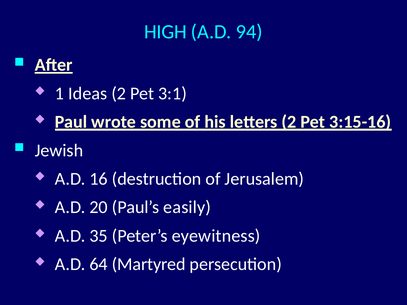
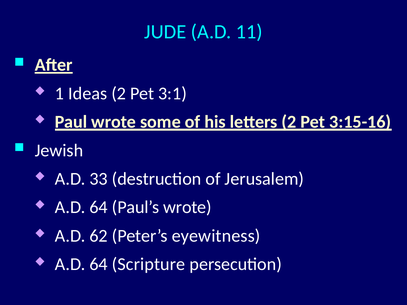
HIGH: HIGH -> JUDE (165, 32)
94: 94 -> 11 (249, 32)
16: 16 -> 33 (99, 179)
20: 20 -> 64 (99, 207)
Paul’s easily: easily -> wrote (187, 207)
35: 35 -> 62 (99, 236)
Martyred: Martyred -> Scripture (149, 264)
